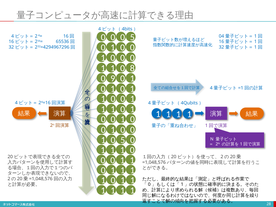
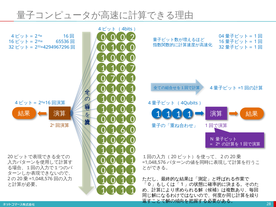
0 0 5: 5 -> 2 (132, 37)
1 0 8: 8 -> 7 (132, 68)
9: 9 -> 7 (113, 79)
0: 0 -> 6 (123, 130)
1 0 5: 5 -> 2 (123, 140)
